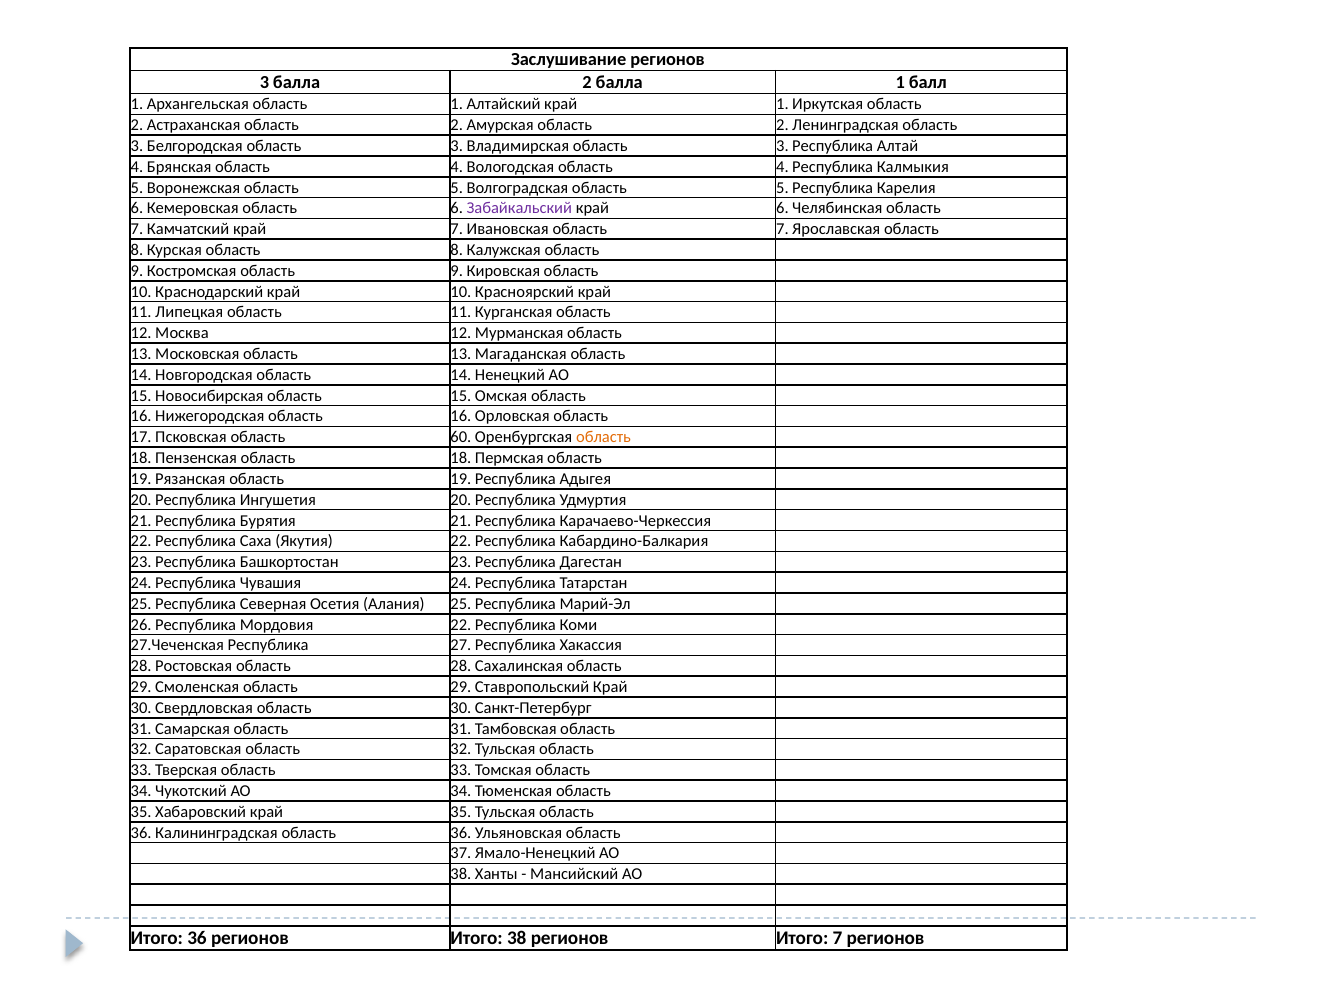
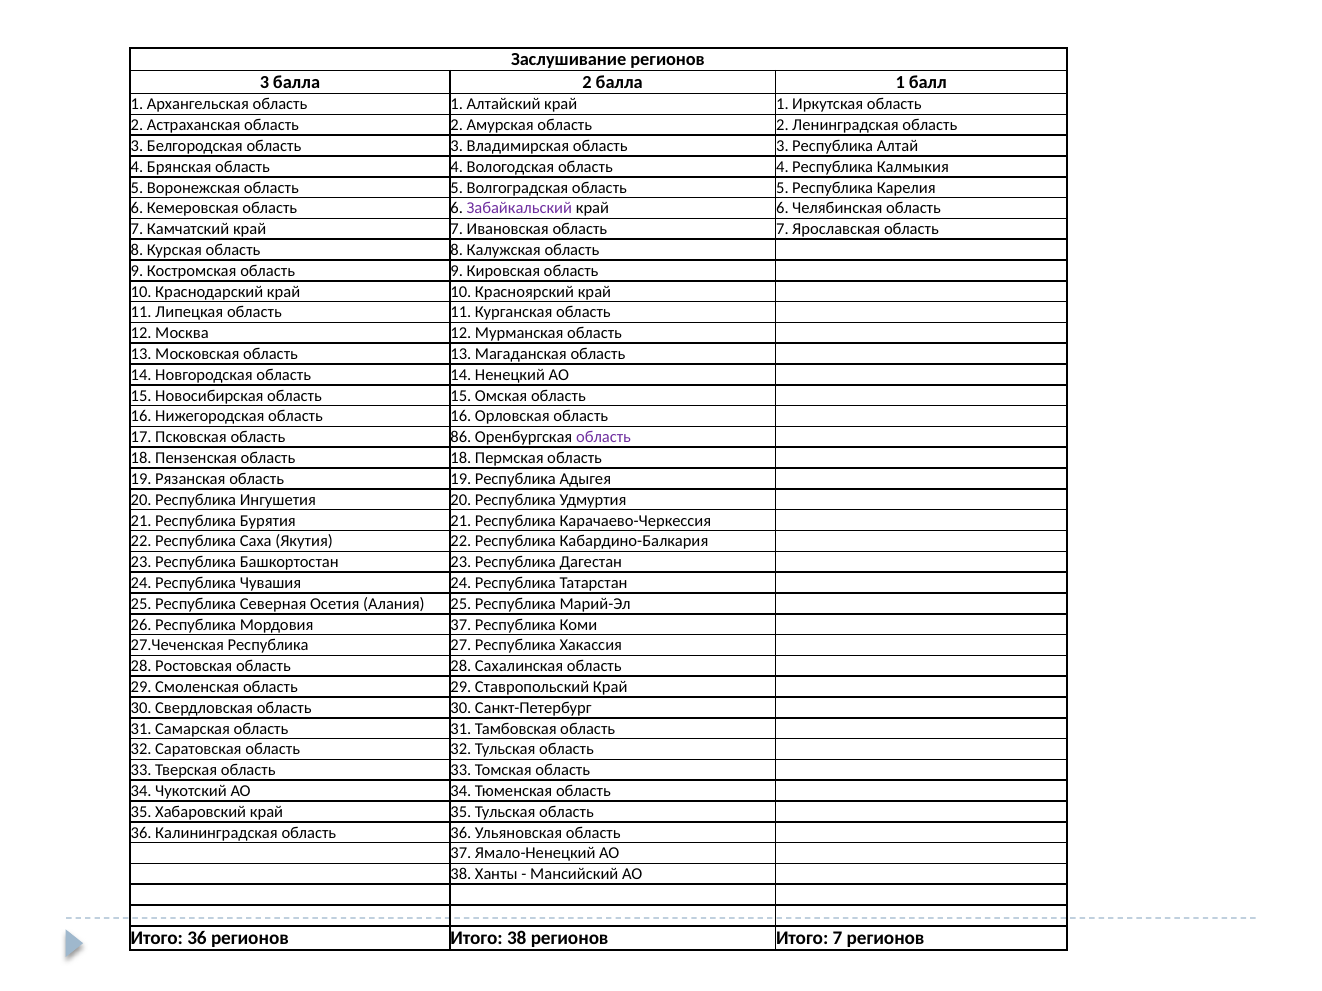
60: 60 -> 86 (461, 438)
область colour: orange -> purple (604, 438)
Мордовия 22: 22 -> 37 (461, 625)
